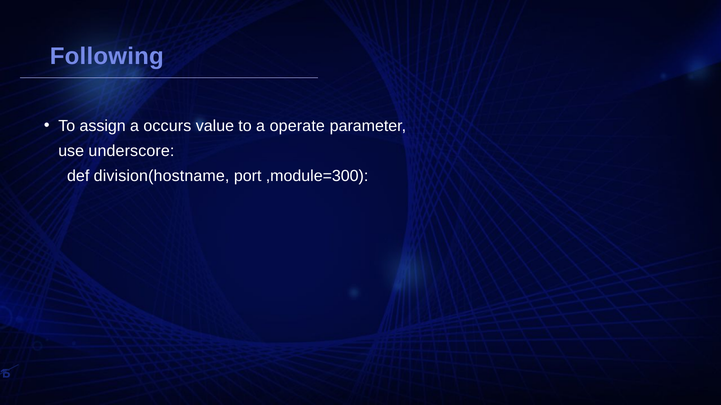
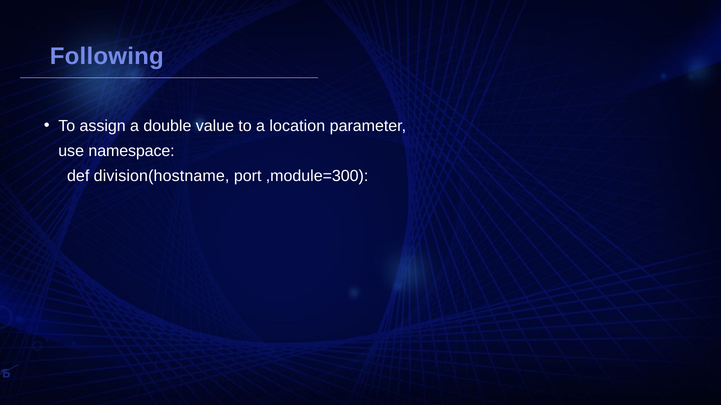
occurs: occurs -> double (167, 126)
operate: operate -> location (297, 126)
underscore: underscore -> namespace (132, 151)
